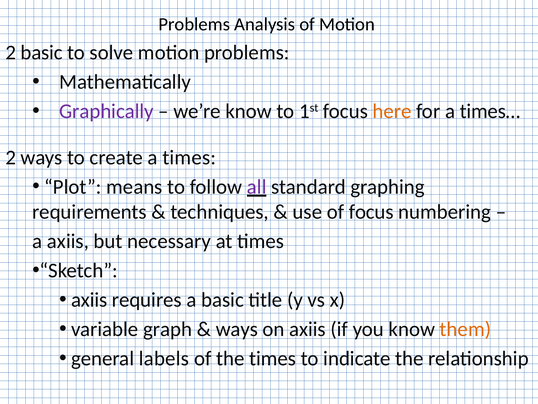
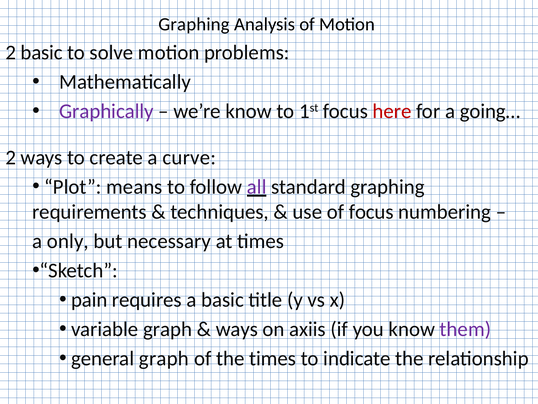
Problems: Problems -> Graphing (194, 24)
here colour: orange -> red (392, 111)
times…: times… -> going… (490, 111)
a times: times -> curve (189, 157)
a axiis: axiis -> only (68, 241)
axiis: axiis -> pain (89, 300)
them colour: orange -> purple (465, 329)
general labels: labels -> graph (164, 358)
